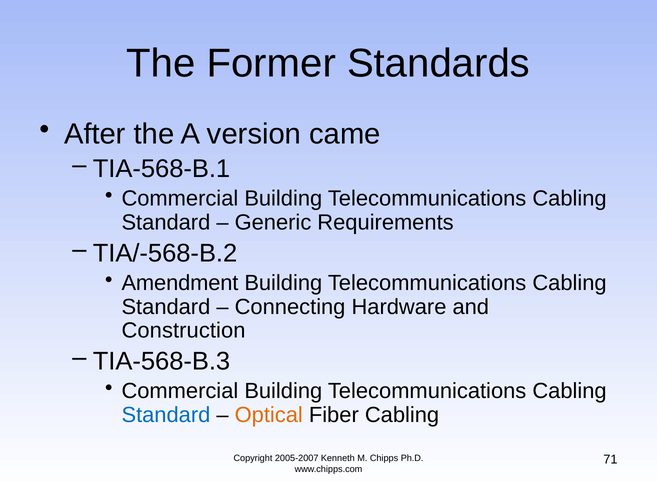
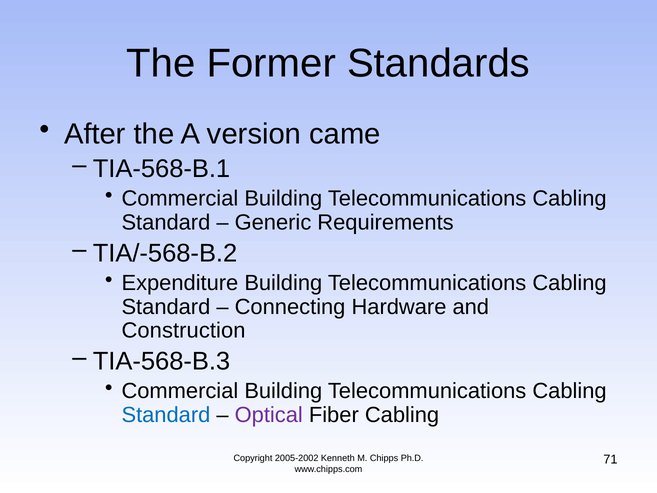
Amendment: Amendment -> Expenditure (180, 283)
Optical colour: orange -> purple (269, 415)
2005-2007: 2005-2007 -> 2005-2002 (297, 458)
